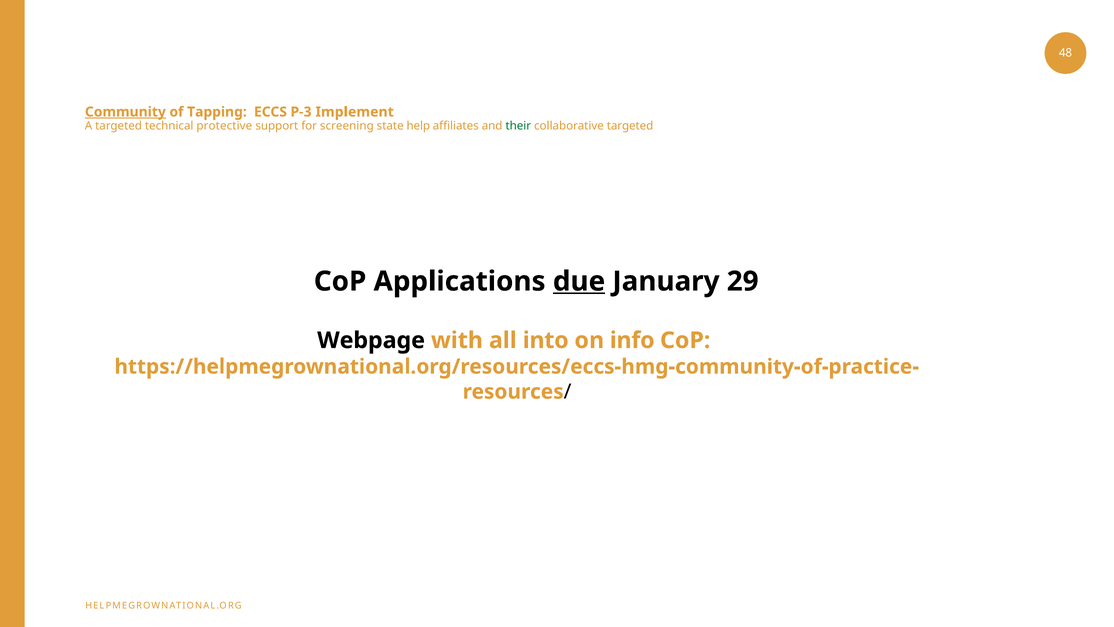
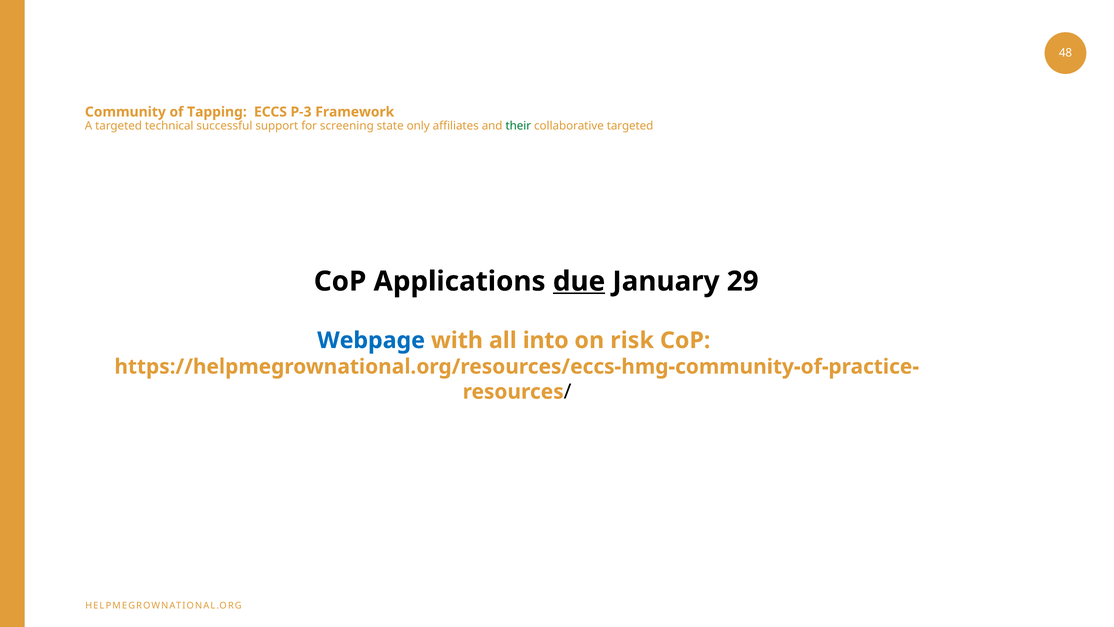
Community underline: present -> none (125, 112)
Implement: Implement -> Framework (355, 112)
protective: protective -> successful (224, 126)
help: help -> only (418, 126)
Webpage colour: black -> blue (371, 340)
info: info -> risk (632, 340)
